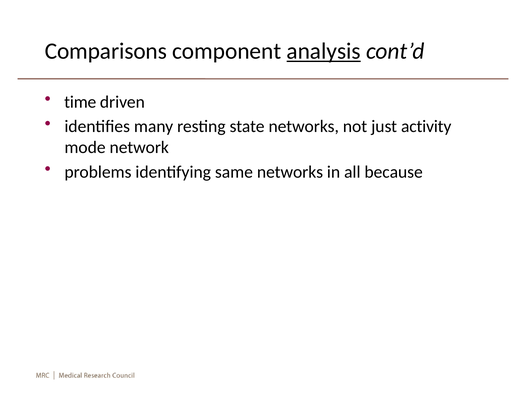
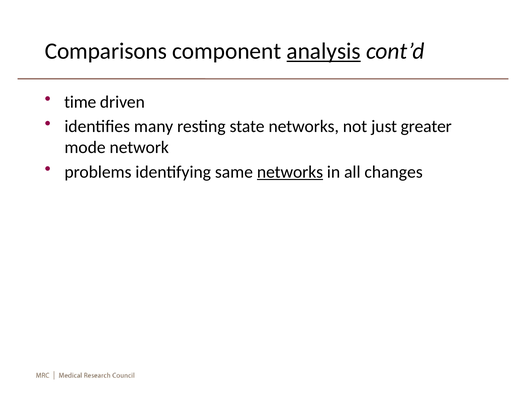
activity: activity -> greater (426, 127)
networks underline: none -> present (290, 172)
because: because -> changes (394, 172)
